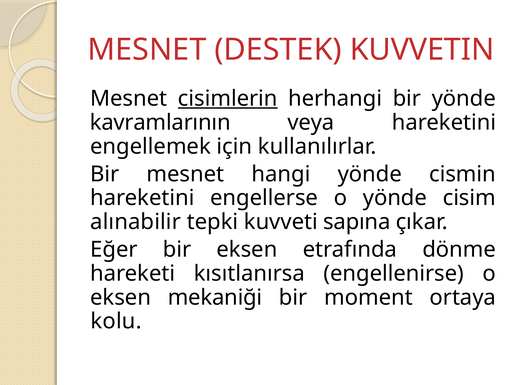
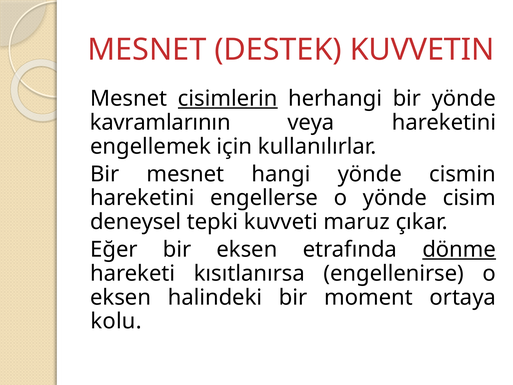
alınabilir: alınabilir -> deneysel (136, 222)
sapına: sapına -> maruz (357, 222)
dönme underline: none -> present (459, 249)
mekaniği: mekaniği -> halindeki (215, 297)
